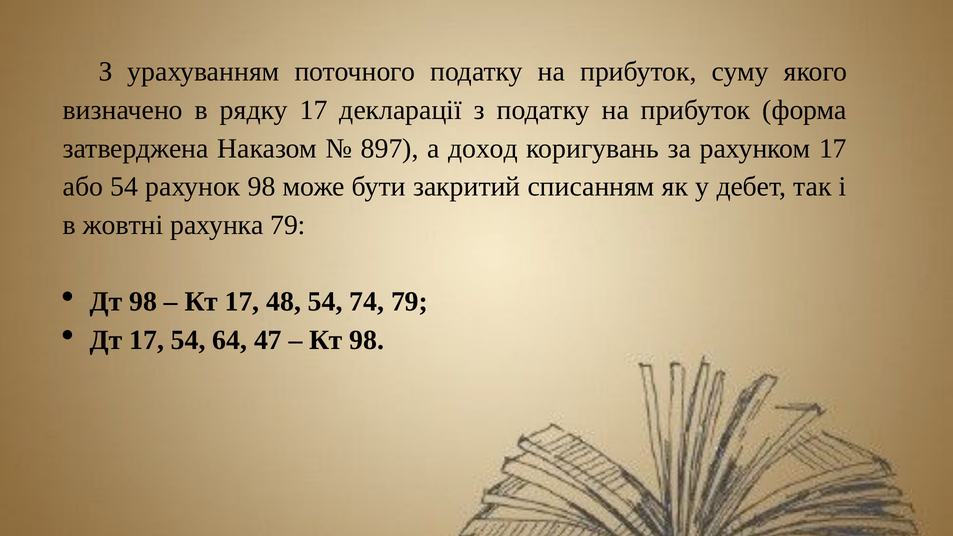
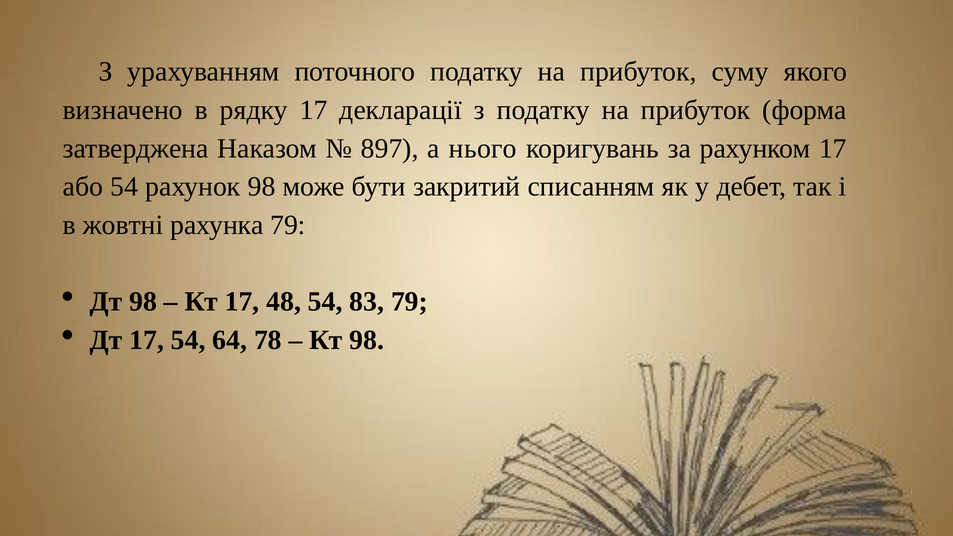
доход: доход -> нього (483, 148)
74: 74 -> 83 (367, 302)
47: 47 -> 78 (268, 340)
